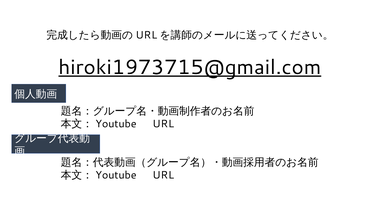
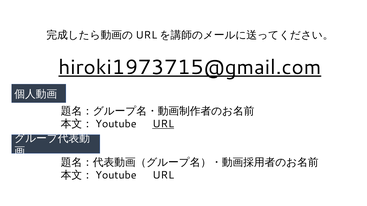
URL underline: none -> present (163, 124)
